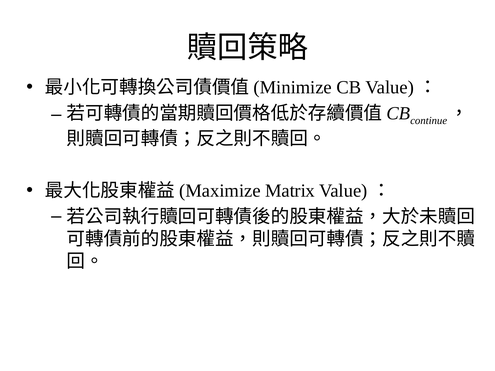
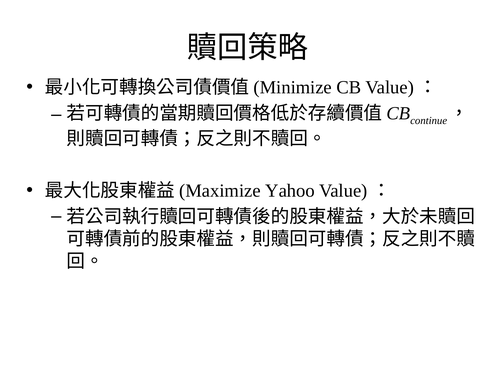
Matrix: Matrix -> Yahoo (290, 191)
